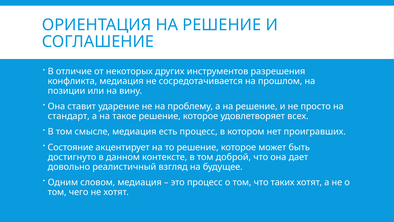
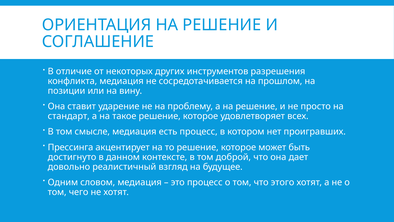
Состояние: Состояние -> Прессинга (70, 147)
таких: таких -> этого (283, 182)
